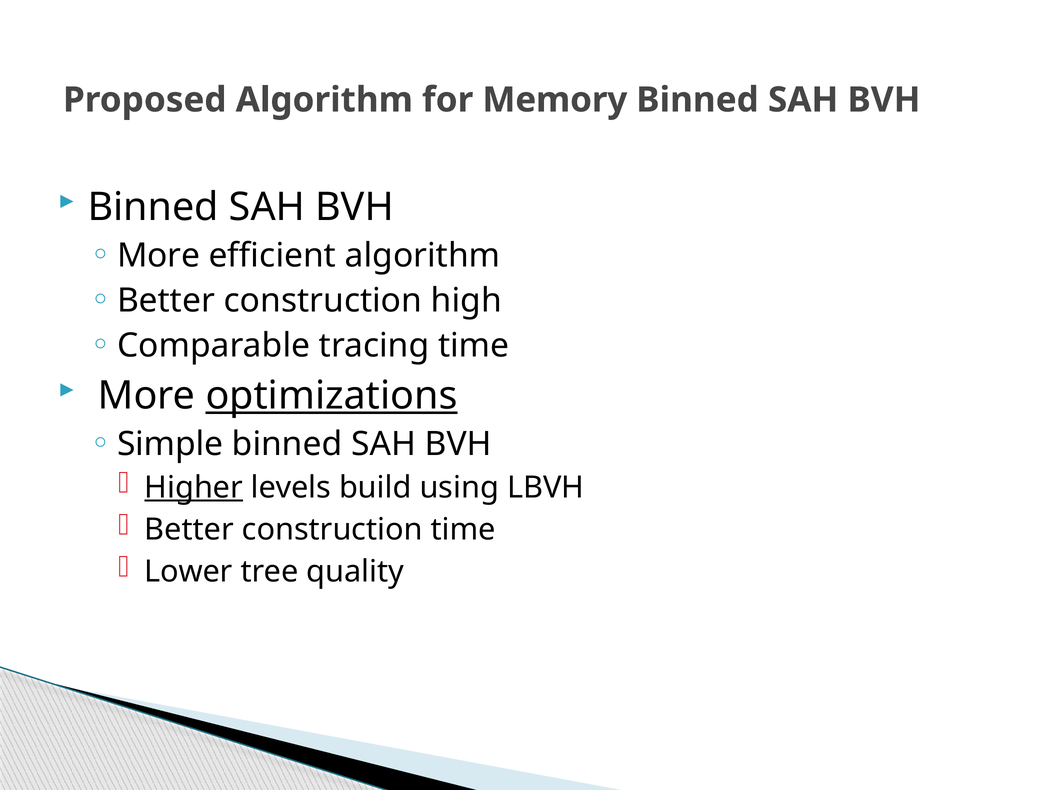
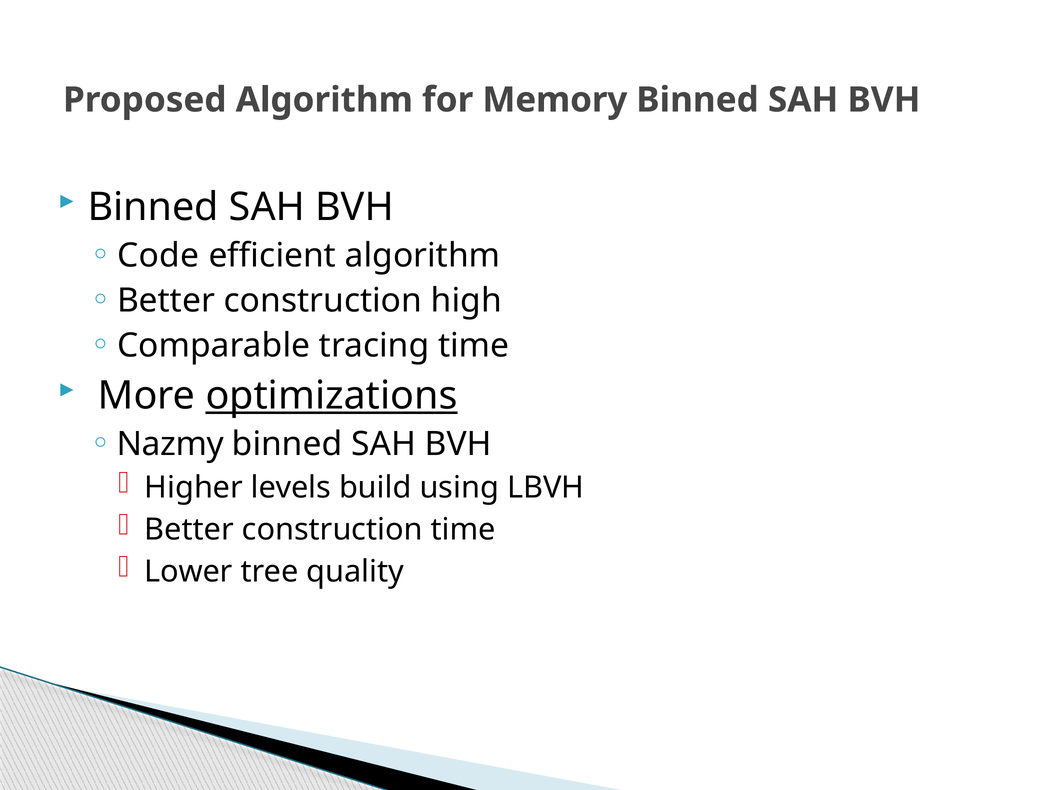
More: More -> Code (158, 255)
Simple: Simple -> Nazmy (170, 444)
Higher underline: present -> none (194, 487)
